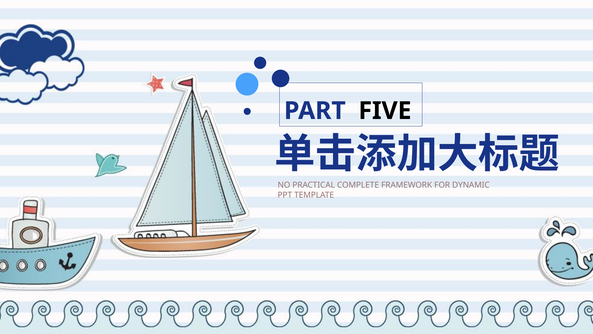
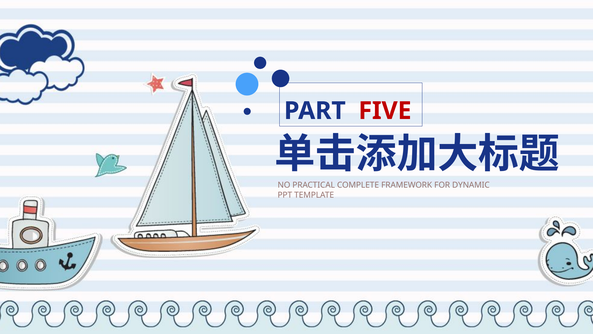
FIVE colour: black -> red (385, 111)
